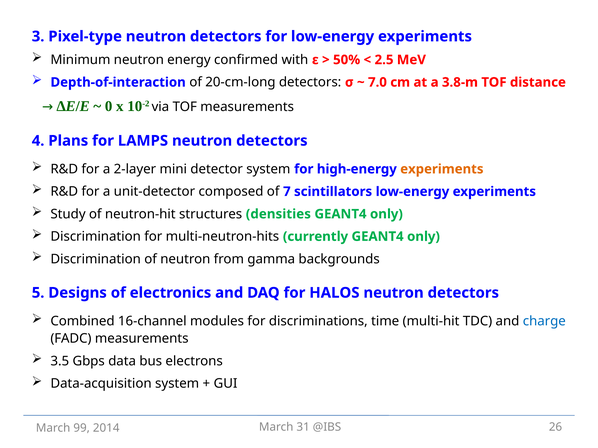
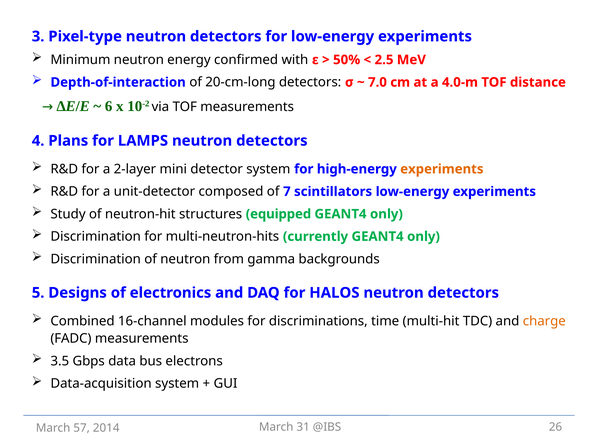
3.8-m: 3.8-m -> 4.0-m (460, 82)
0: 0 -> 6 (109, 106)
densities: densities -> equipped (278, 214)
charge colour: blue -> orange (544, 321)
99: 99 -> 57 (82, 428)
